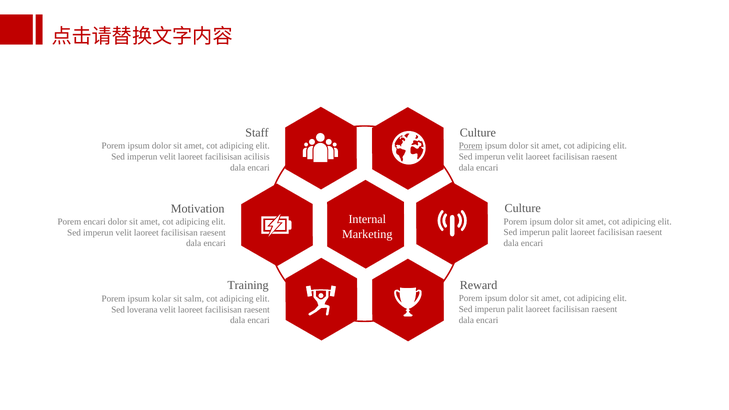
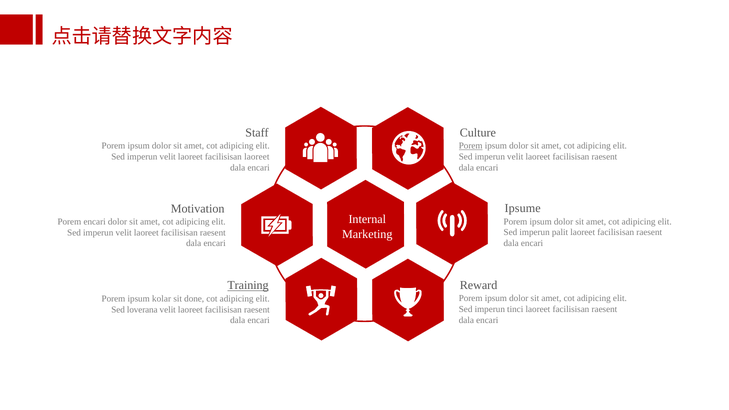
facilisisan acilisis: acilisis -> laoreet (257, 157)
Culture: Culture -> Ipsume (523, 208)
Training underline: none -> present (248, 286)
salm: salm -> done (194, 299)
palit: palit -> tinci (515, 309)
